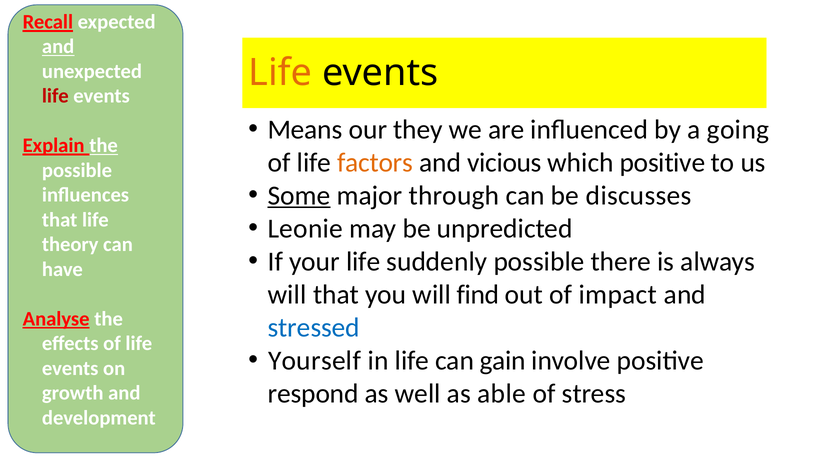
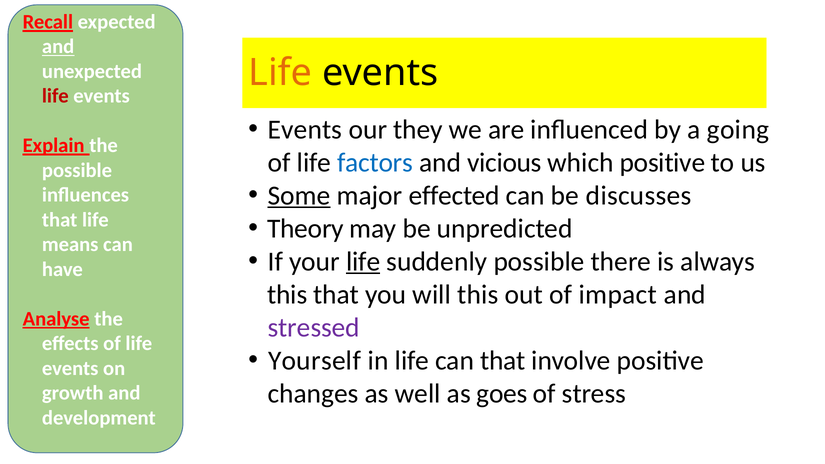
Means: Means -> Events (305, 130)
the underline: present -> none (104, 146)
factors colour: orange -> blue (375, 163)
through: through -> effected (454, 196)
Leonie: Leonie -> Theory (305, 229)
theory: theory -> means (70, 245)
life underline: none -> present (363, 262)
will: will -> this (287, 295)
will find: find -> this (478, 295)
stressed colour: blue -> purple (314, 328)
can gain: gain -> that (503, 361)
respond: respond -> changes (313, 394)
able: able -> goes (502, 394)
